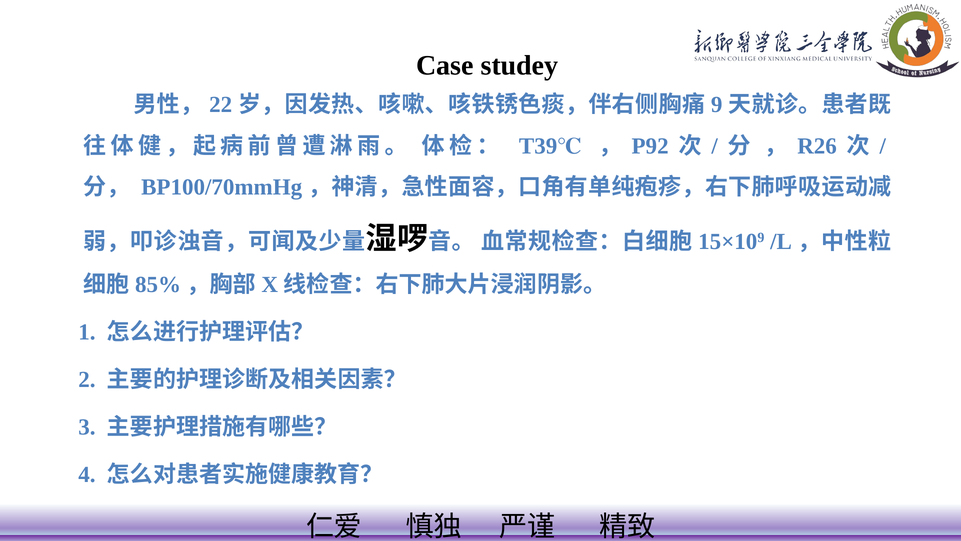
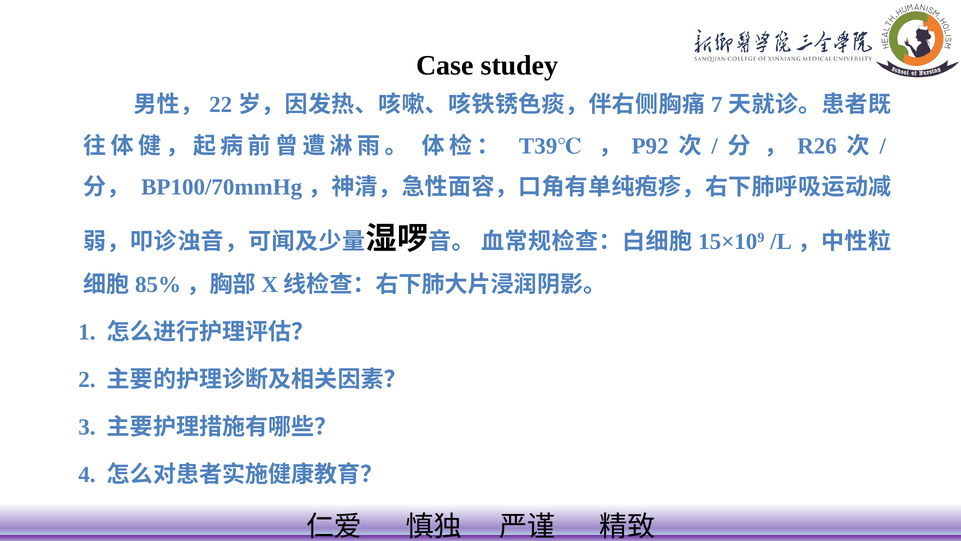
9: 9 -> 7 (717, 104)
